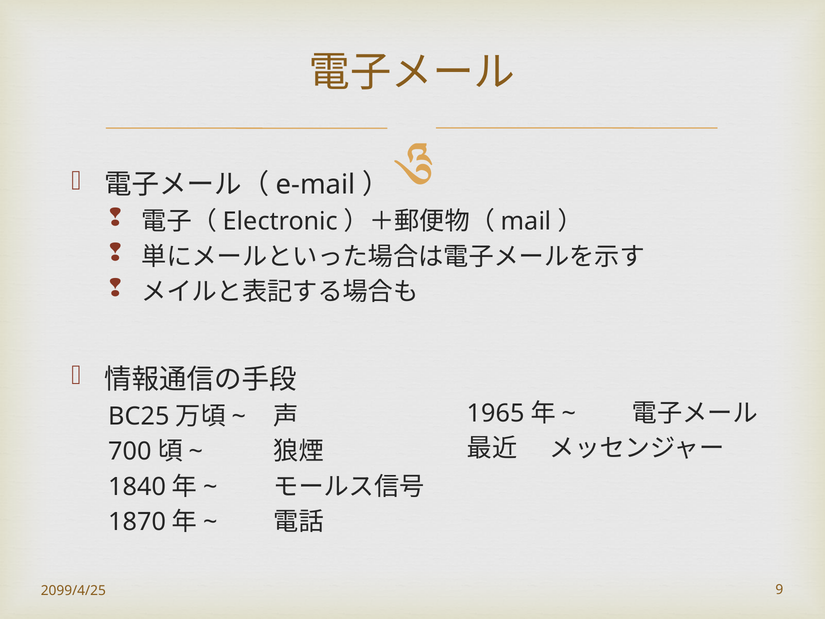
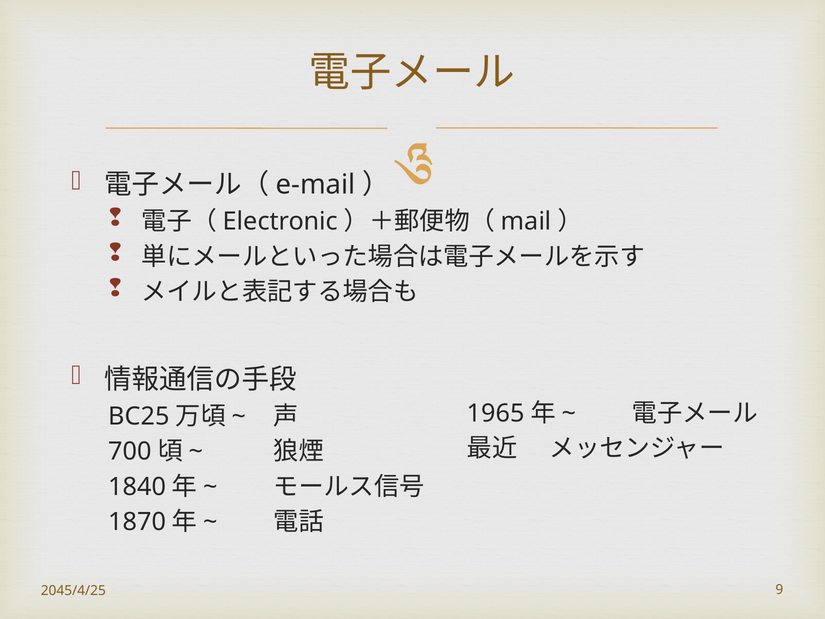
2099/4/25: 2099/4/25 -> 2045/4/25 (73, 590)
